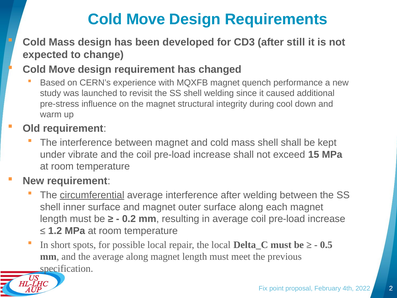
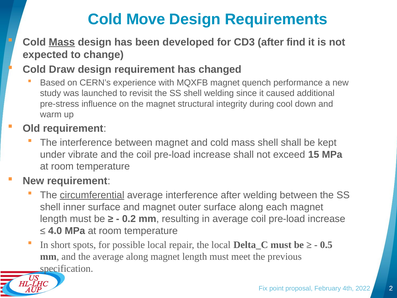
Mass underline: none -> present (62, 42)
still: still -> find (296, 42)
Move: Move -> Draw (62, 69)
1.2: 1.2 -> 4.0 (55, 231)
